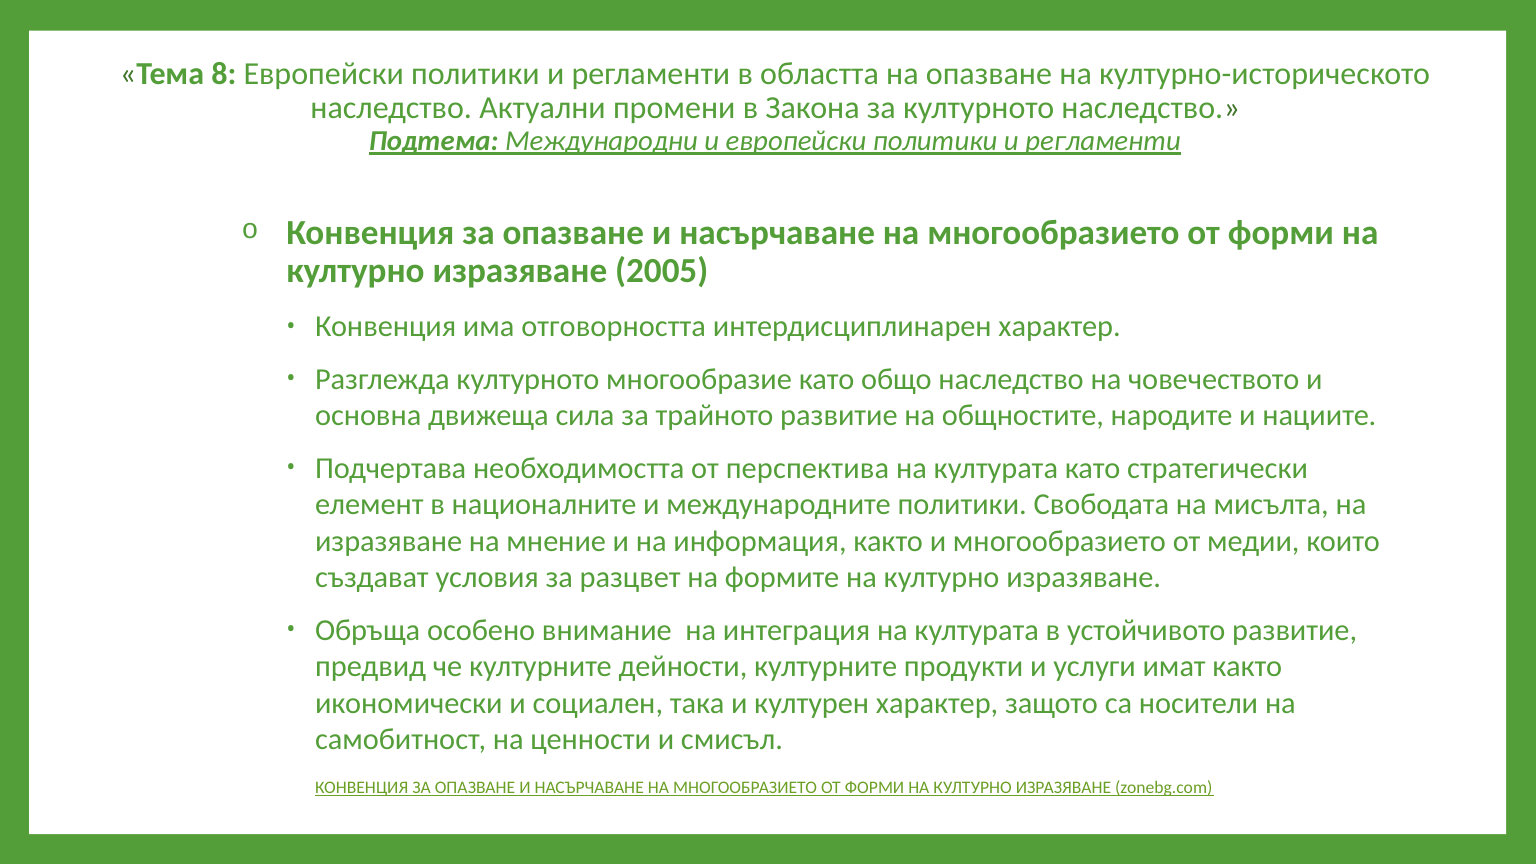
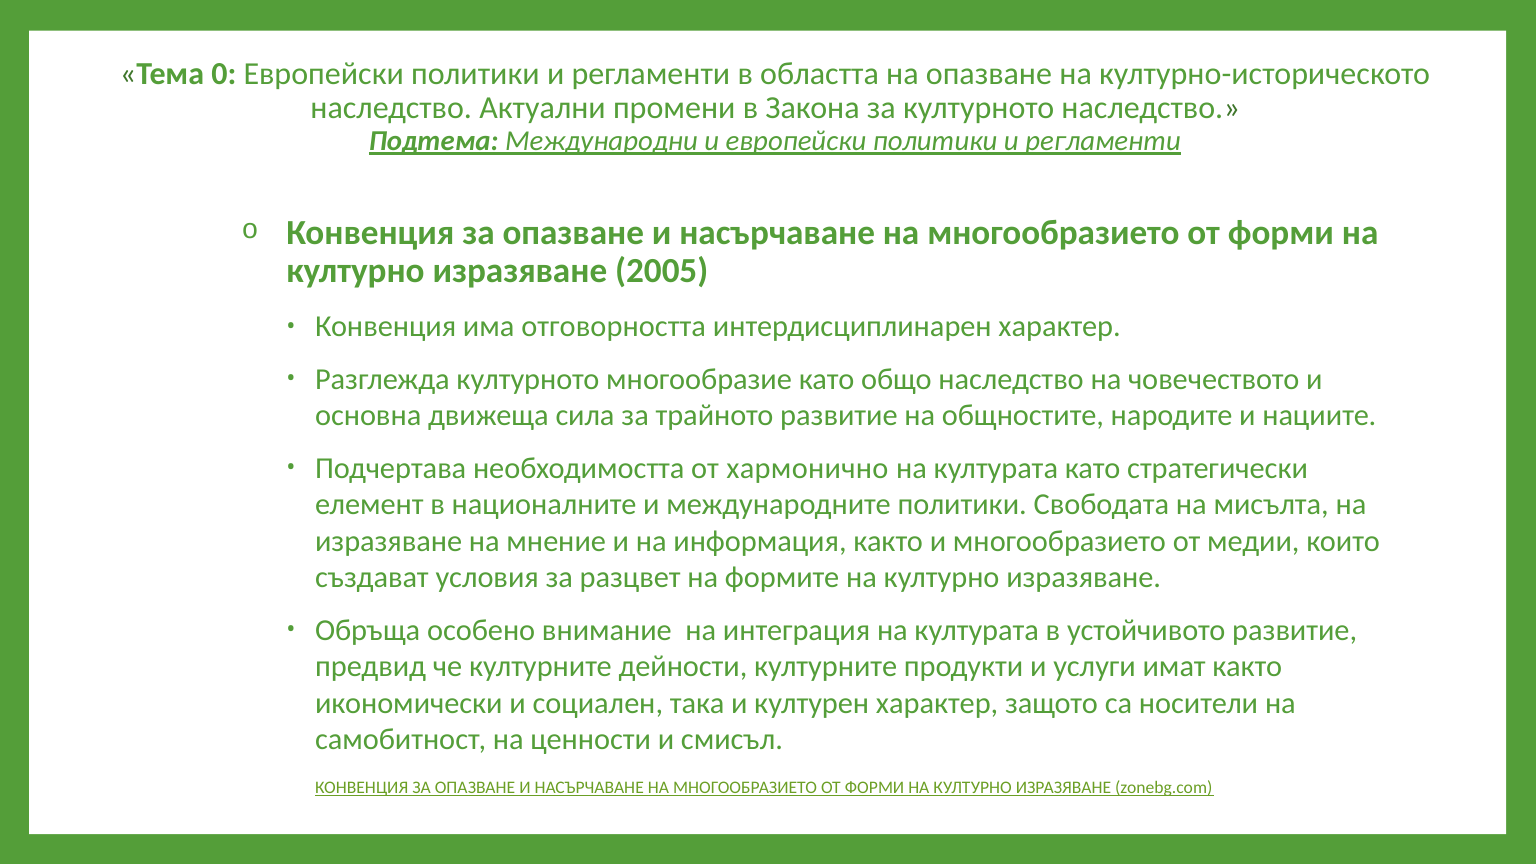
8: 8 -> 0 (224, 74)
перспектива: перспектива -> хармонично (807, 468)
